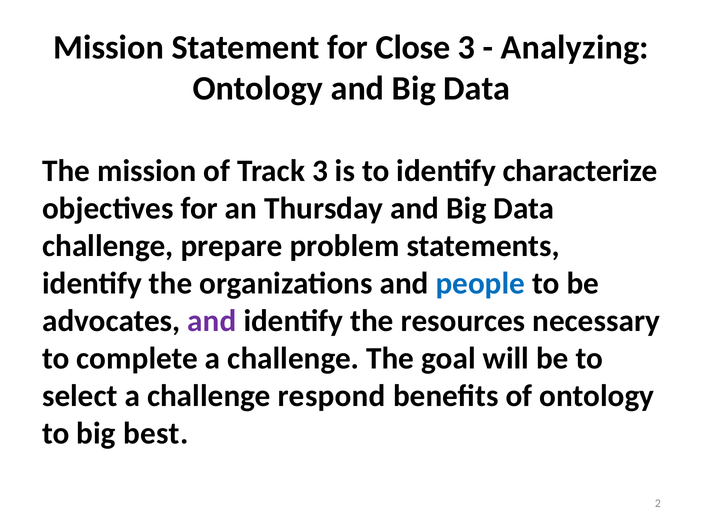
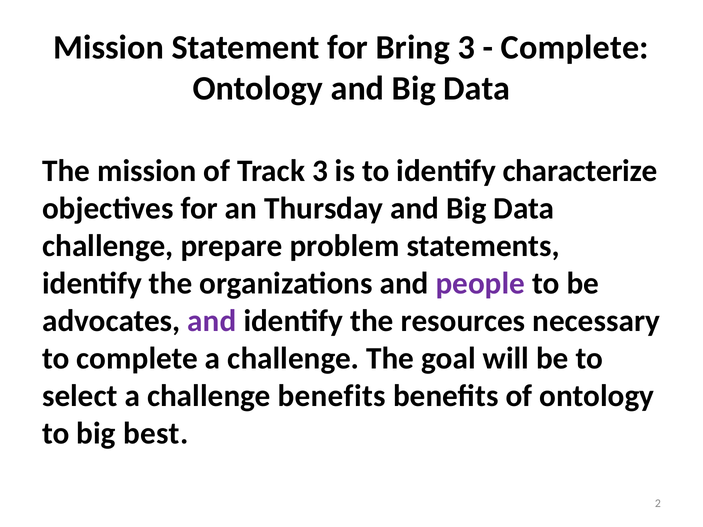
Close: Close -> Bring (413, 48)
Analyzing: Analyzing -> Complete (575, 48)
people colour: blue -> purple (480, 283)
challenge respond: respond -> benefits (332, 396)
